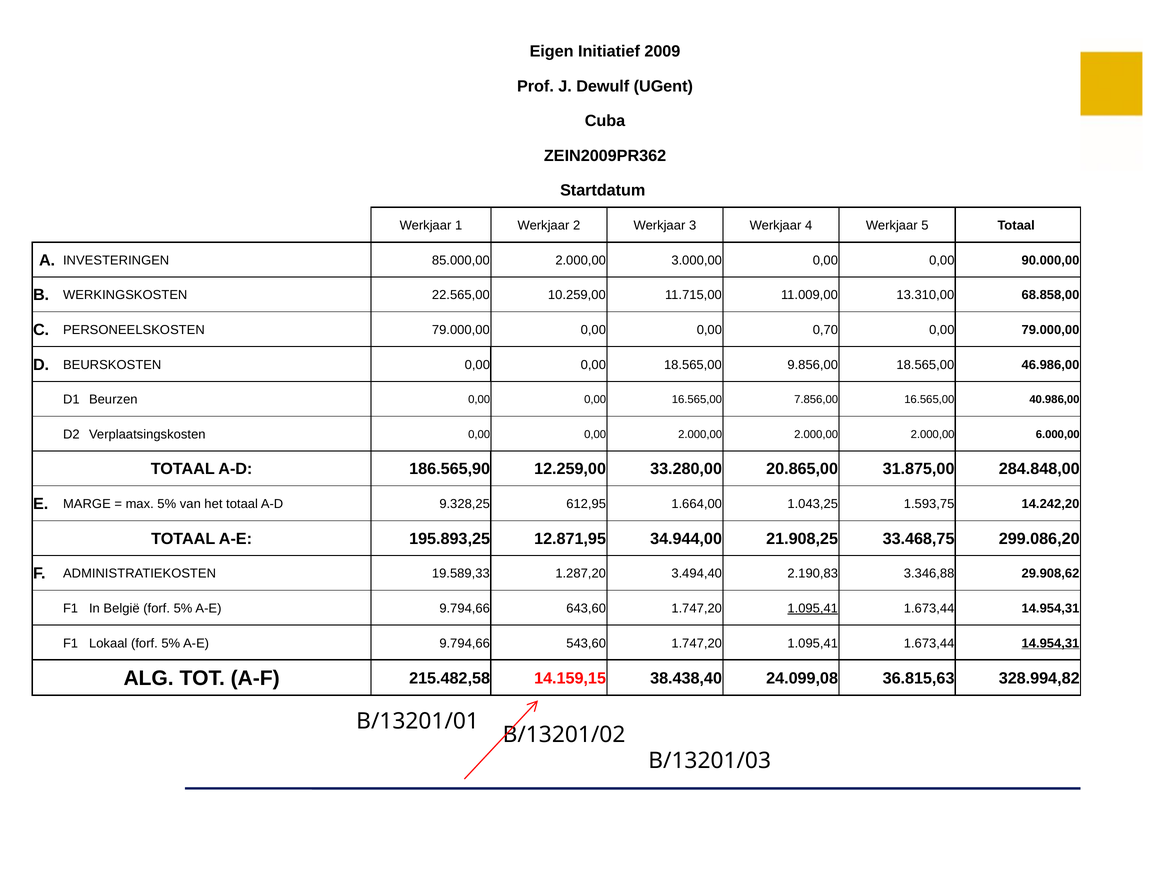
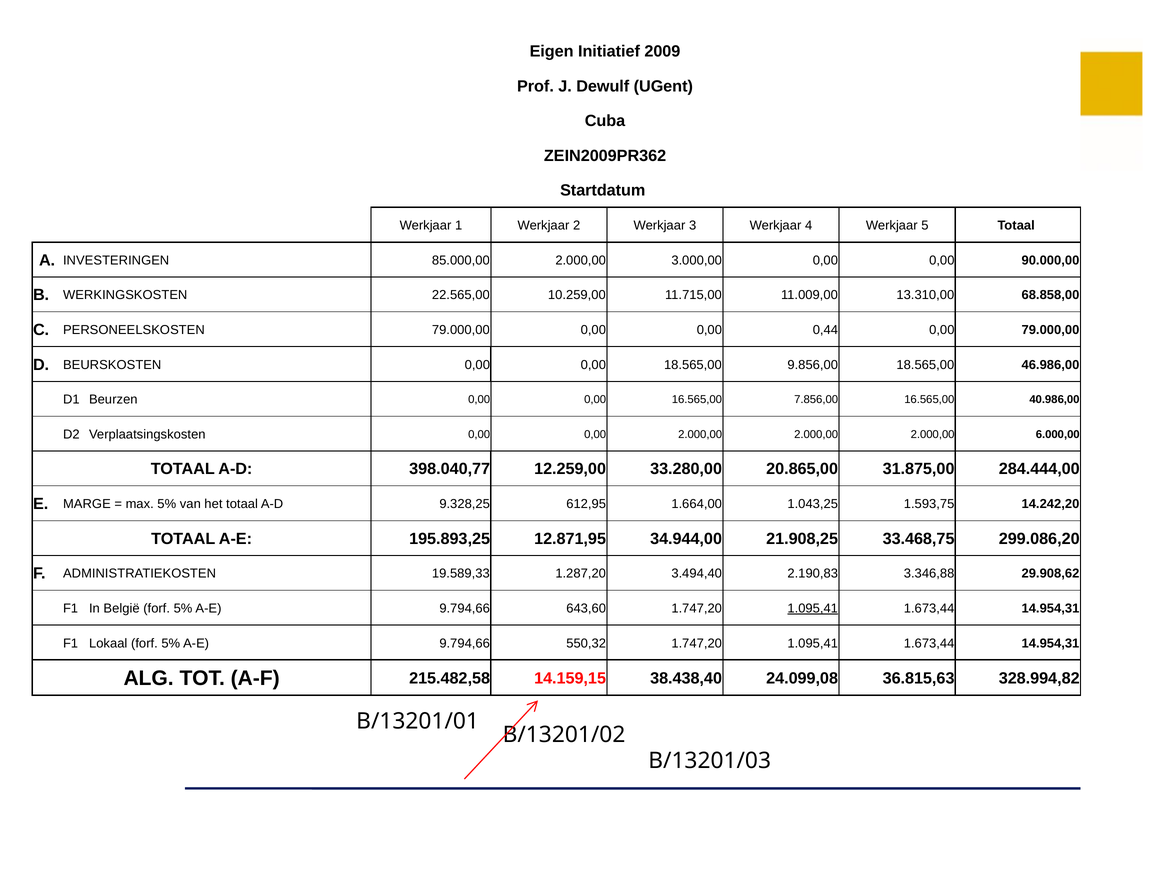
0,70: 0,70 -> 0,44 (825, 330)
186.565,90: 186.565,90 -> 398.040,77 (450, 469)
284.848,00: 284.848,00 -> 284.444,00 (1039, 469)
543,60: 543,60 -> 550,32 (586, 643)
14.954,31 underline: present -> none (1050, 643)
